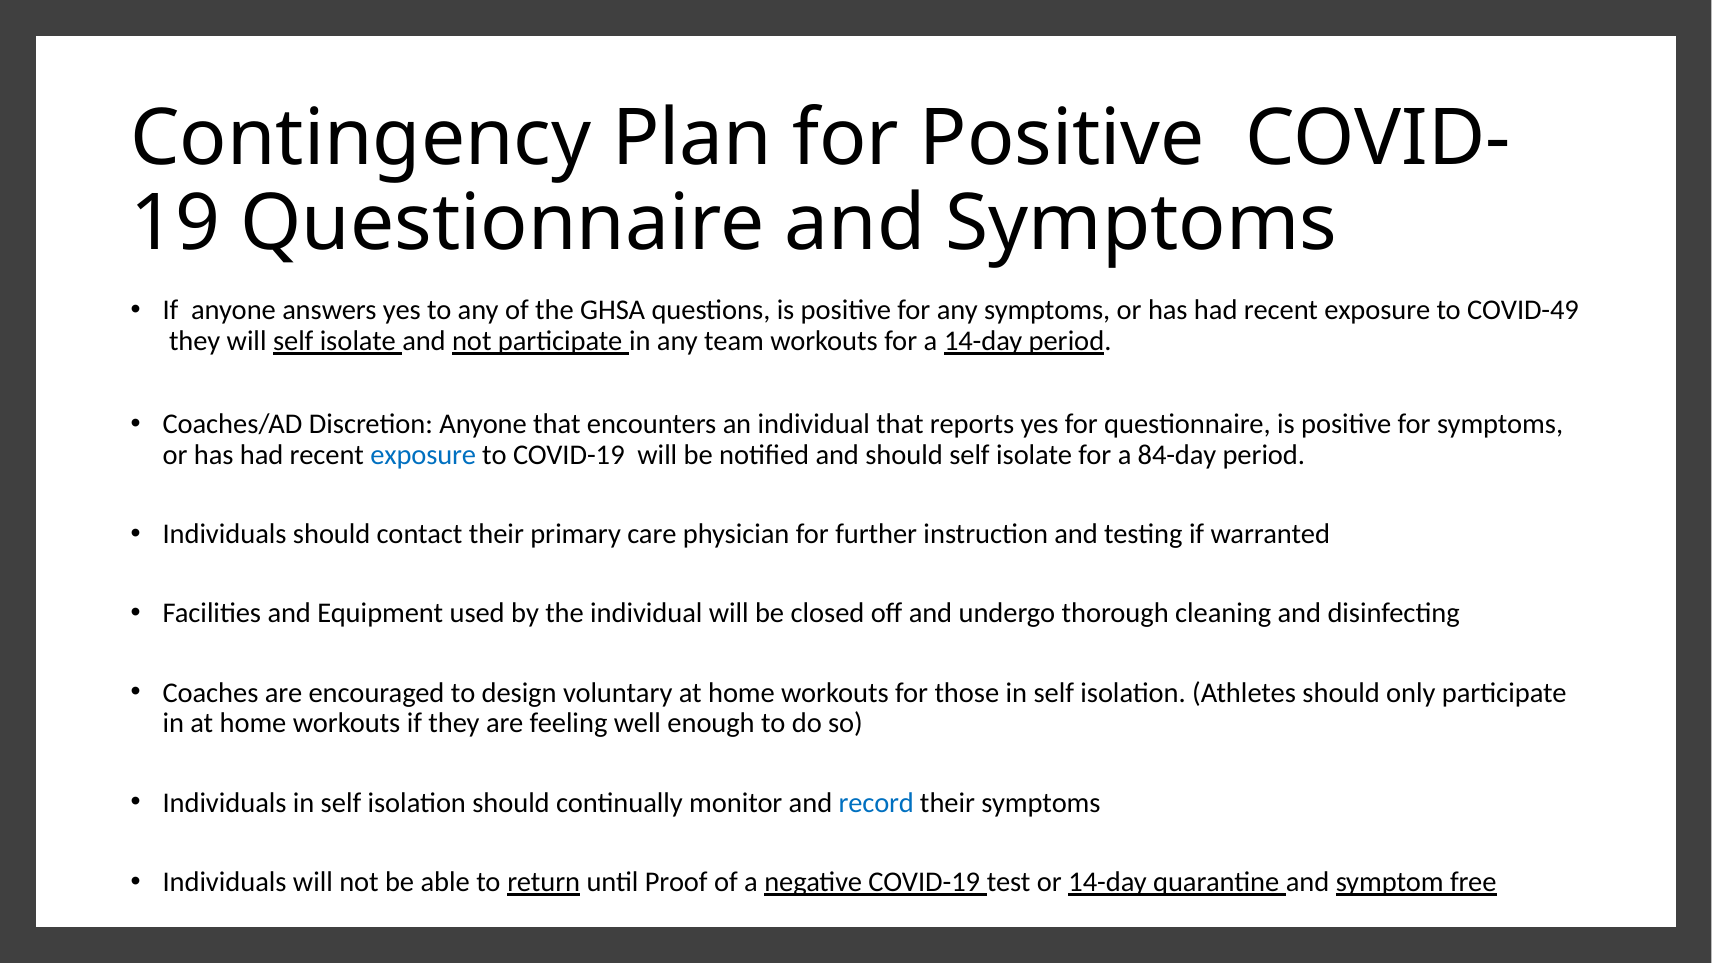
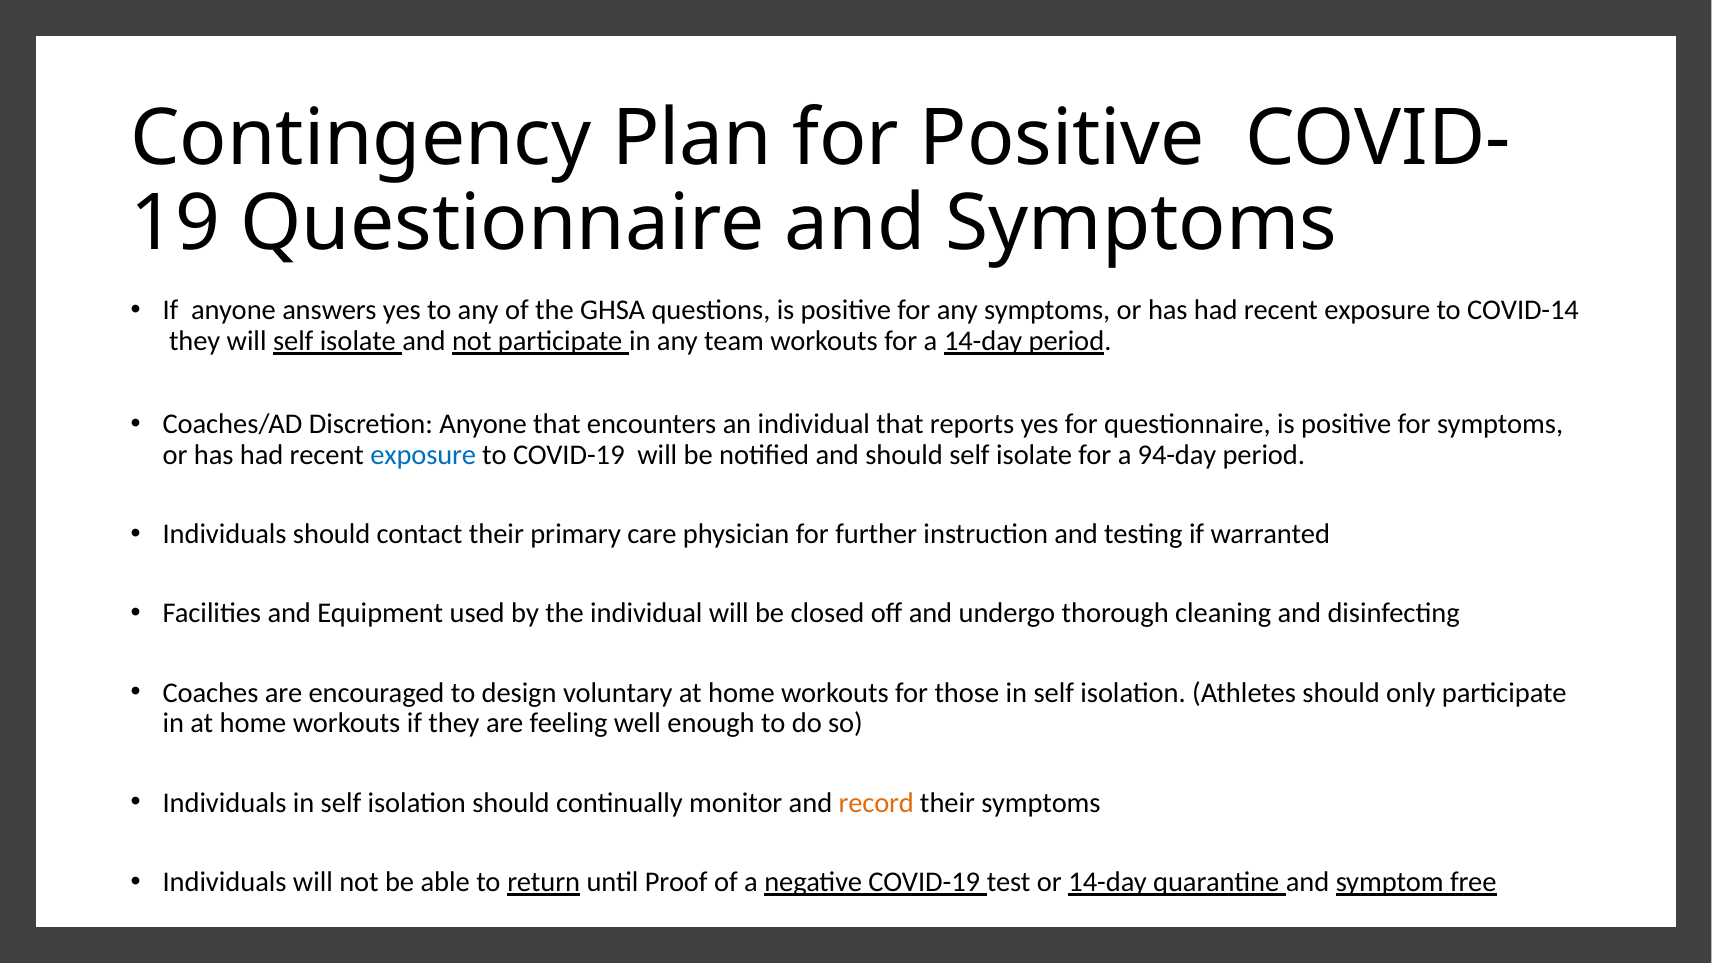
COVID-49: COVID-49 -> COVID-14 (1523, 311)
84-day: 84-day -> 94-day (1177, 455)
record colour: blue -> orange (876, 803)
